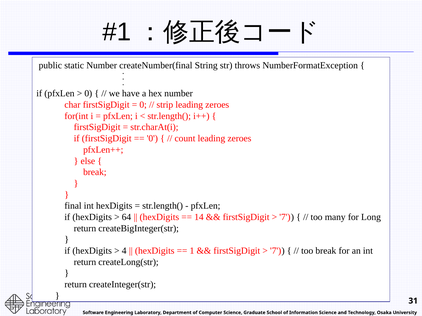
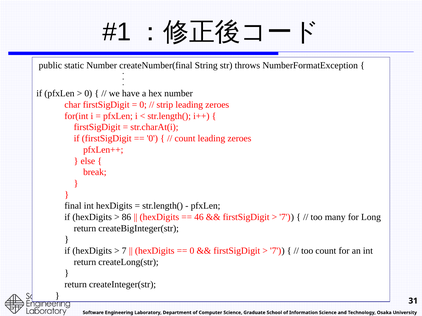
64: 64 -> 86 (126, 217)
14: 14 -> 46 (199, 217)
4: 4 -> 7 (124, 251)
1: 1 -> 0 (192, 251)
too break: break -> count (326, 251)
